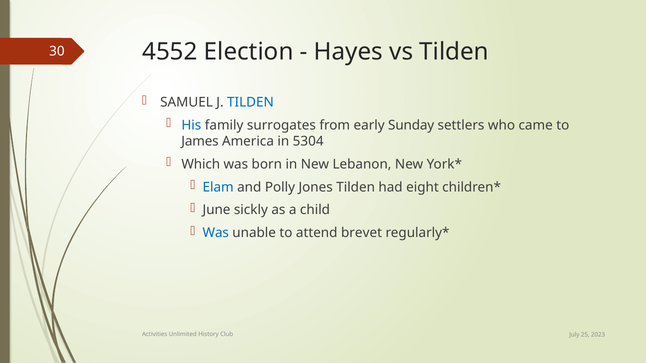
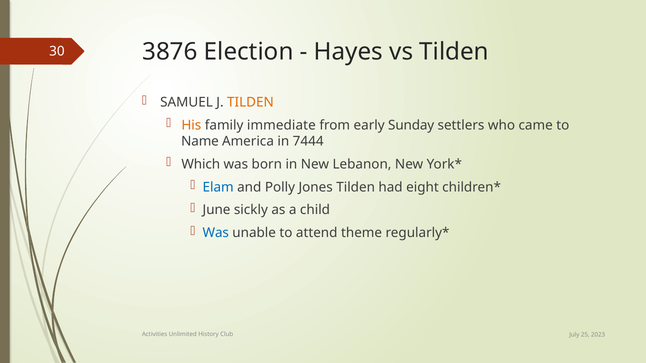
4552: 4552 -> 3876 (170, 52)
TILDEN colour: blue -> orange (250, 102)
His colour: blue -> orange (191, 125)
surrogates: surrogates -> immediate (281, 125)
James: James -> Name (200, 141)
5304: 5304 -> 7444 (308, 141)
brevet: brevet -> theme (362, 233)
